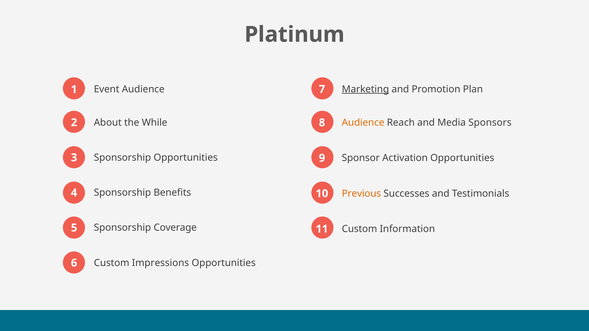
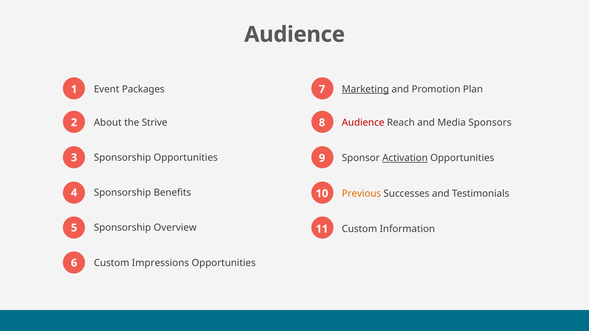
Platinum: Platinum -> Audience (295, 35)
Event Audience: Audience -> Packages (143, 89)
While: While -> Strive (155, 123)
Audience colour: orange -> red (363, 123)
Activation underline: none -> present (405, 158)
Coverage: Coverage -> Overview (175, 228)
